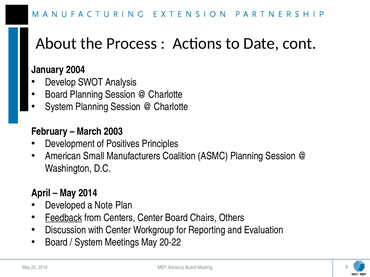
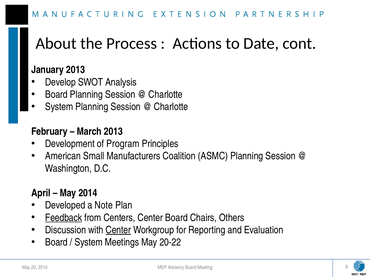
January 2004: 2004 -> 2013 (76, 70)
March 2003: 2003 -> 2013 (113, 132)
Positives: Positives -> Program (123, 144)
Center underline: none -> present (118, 230)
